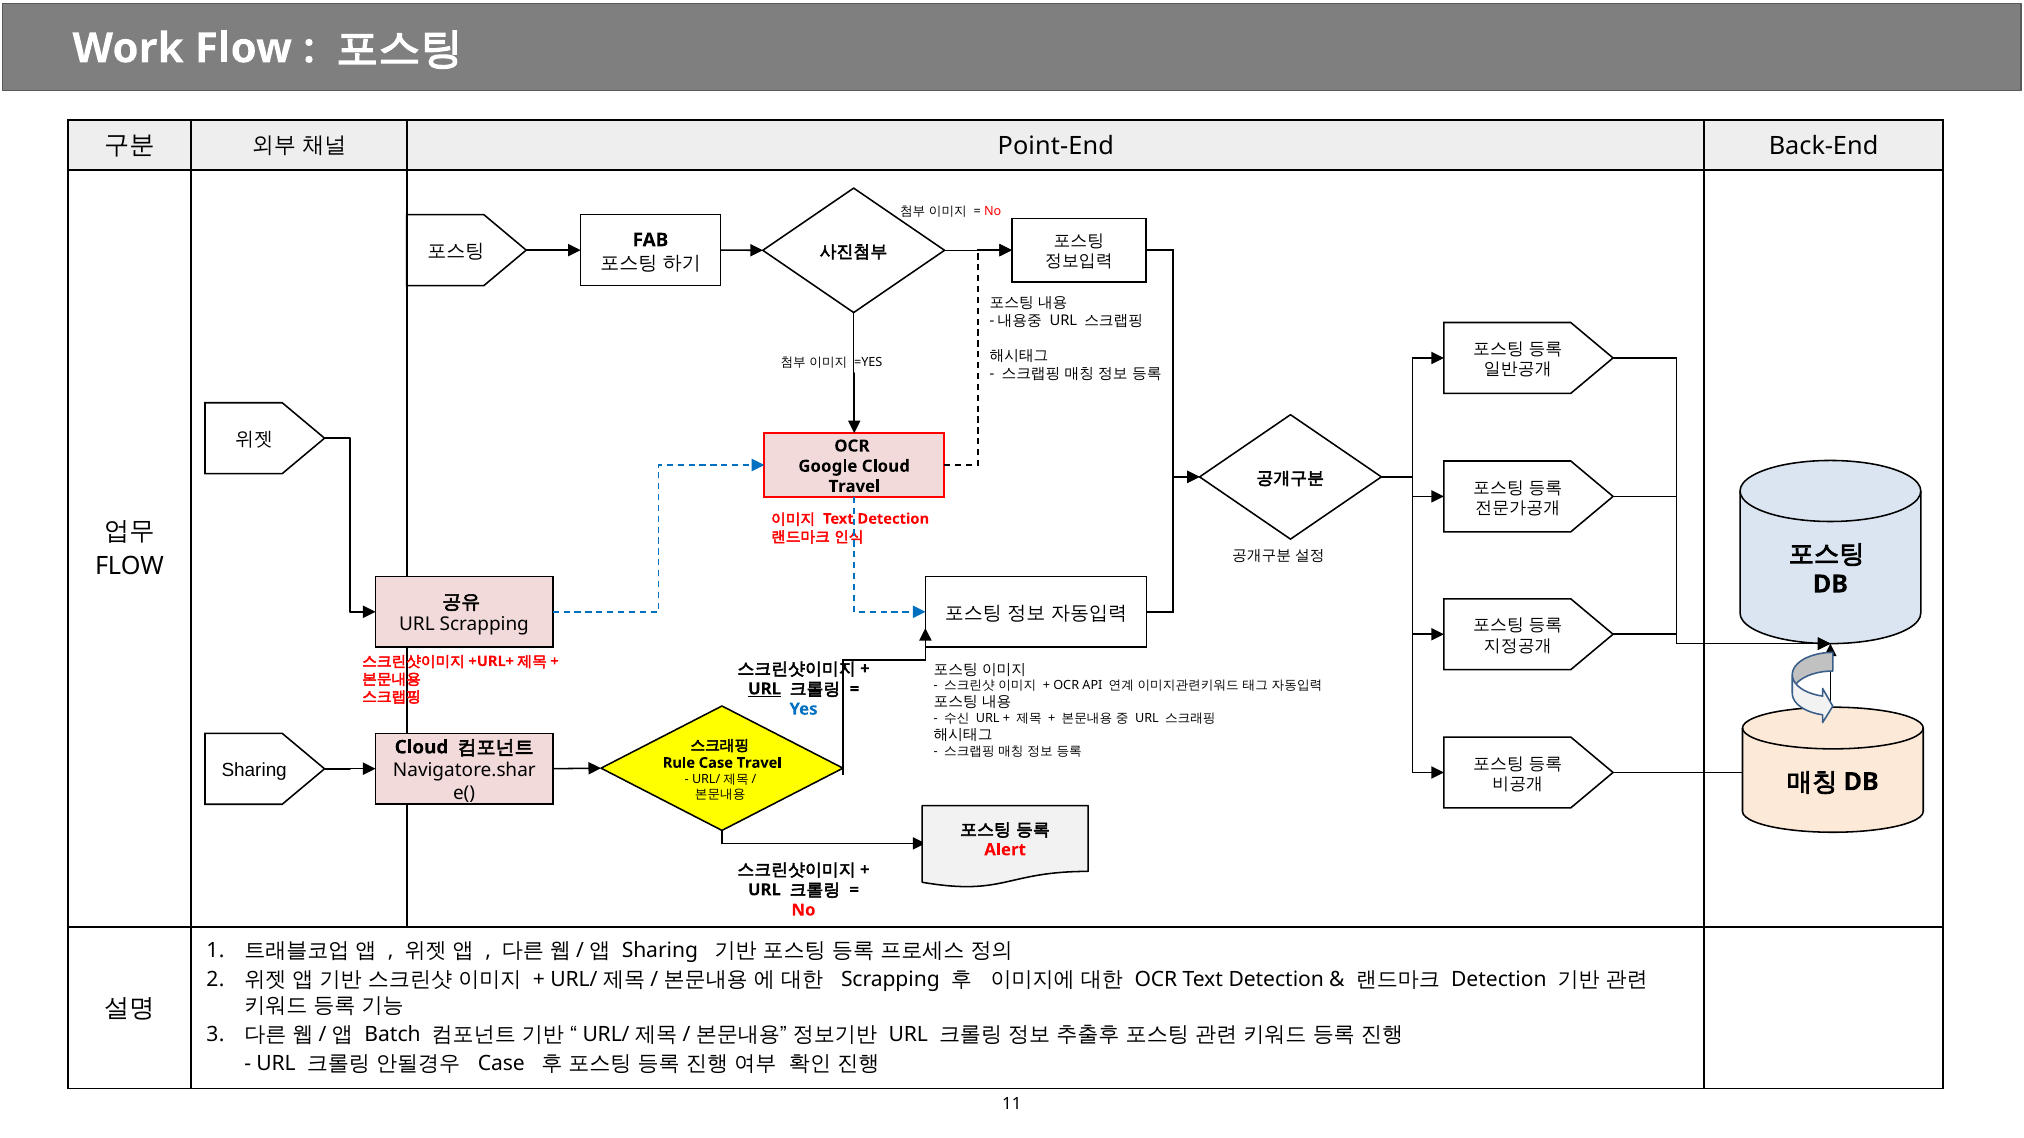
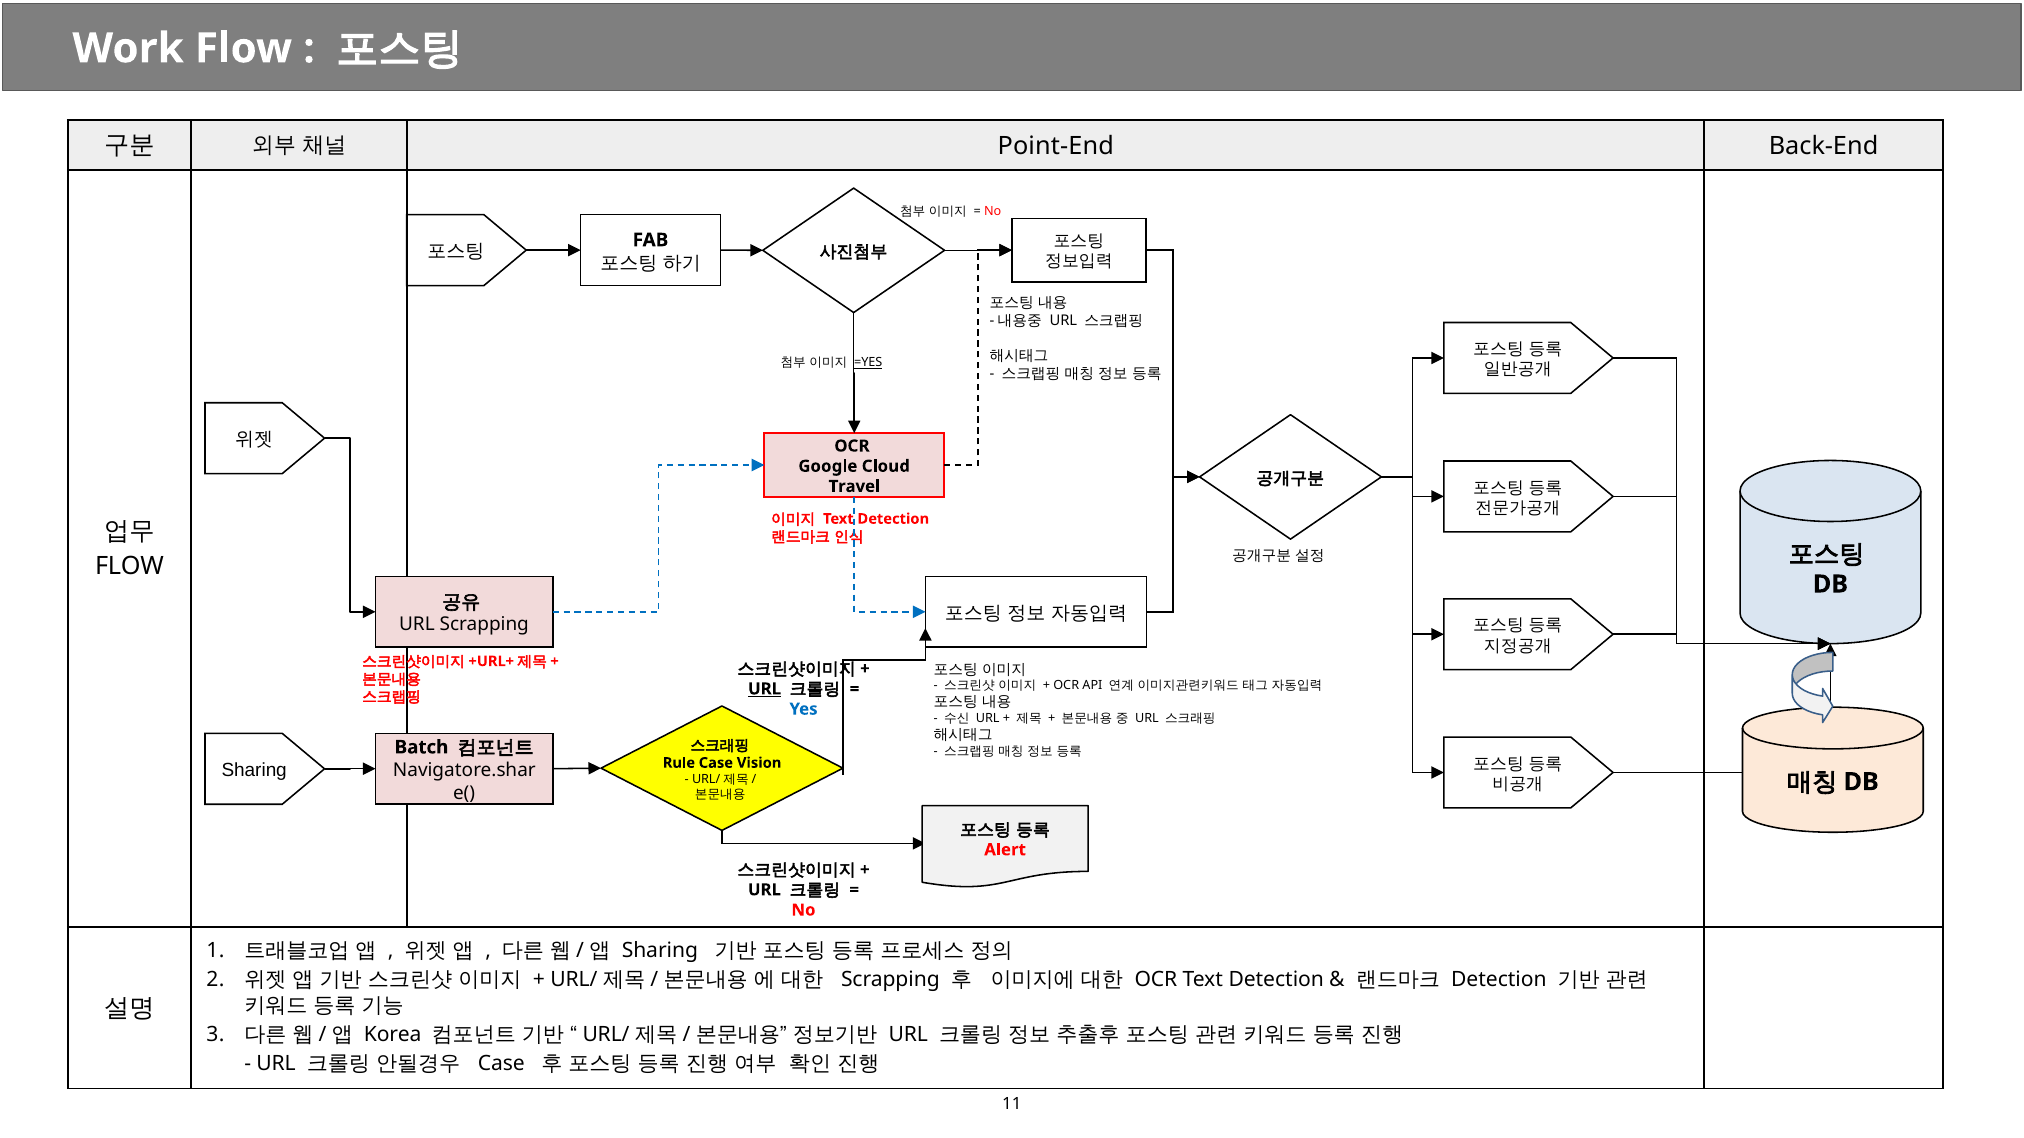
=YES underline: none -> present (868, 363)
Cloud: Cloud -> Batch (422, 747)
Case Travel: Travel -> Vision (759, 763)
Batch: Batch -> Korea (393, 1035)
